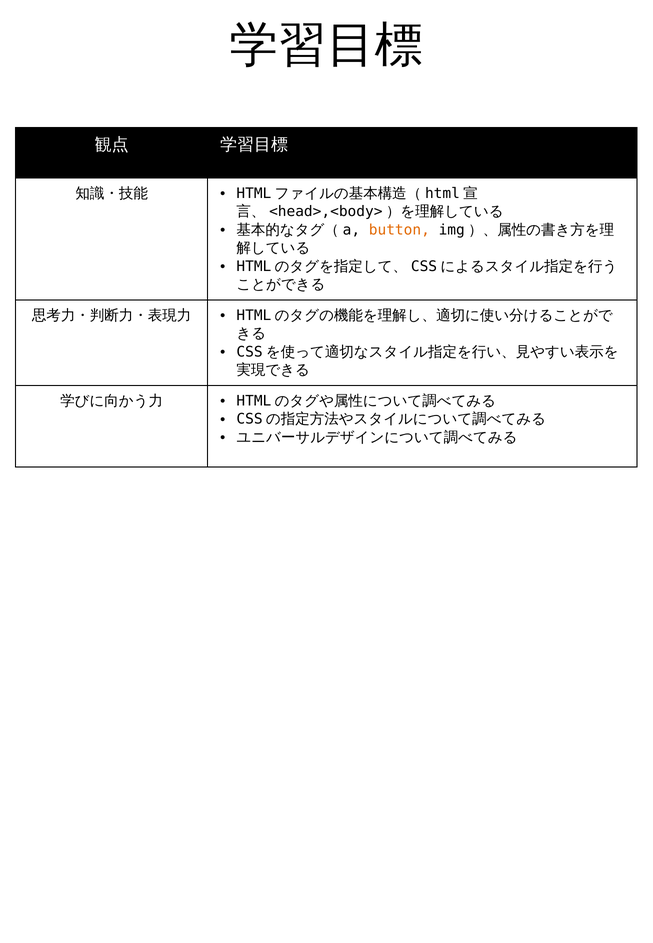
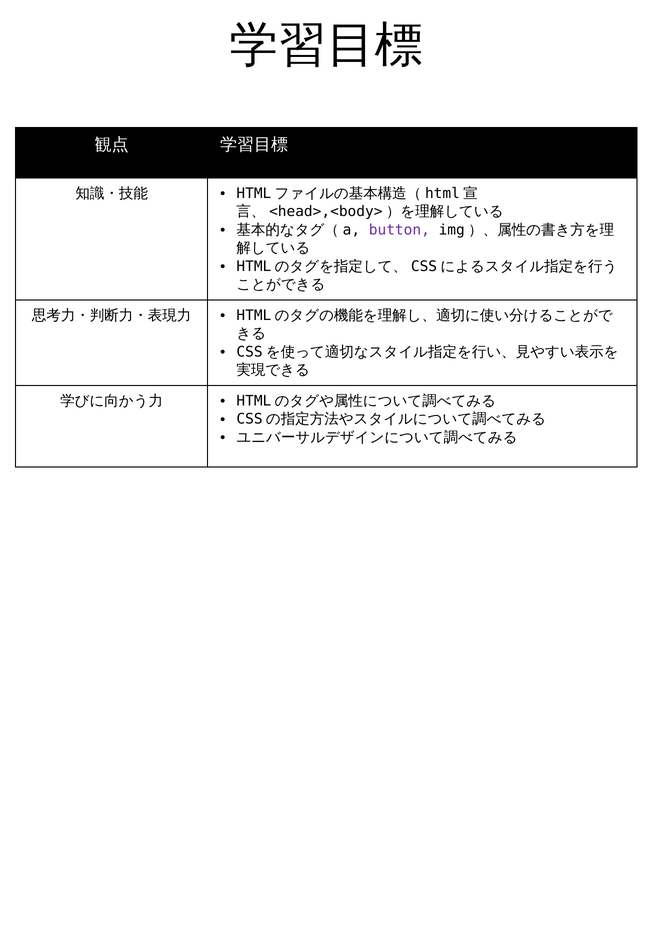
button colour: orange -> purple (399, 230)
